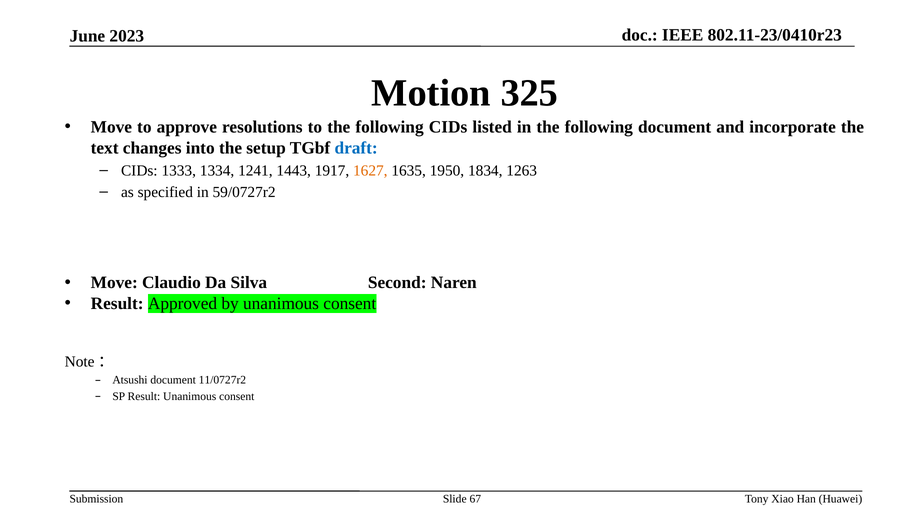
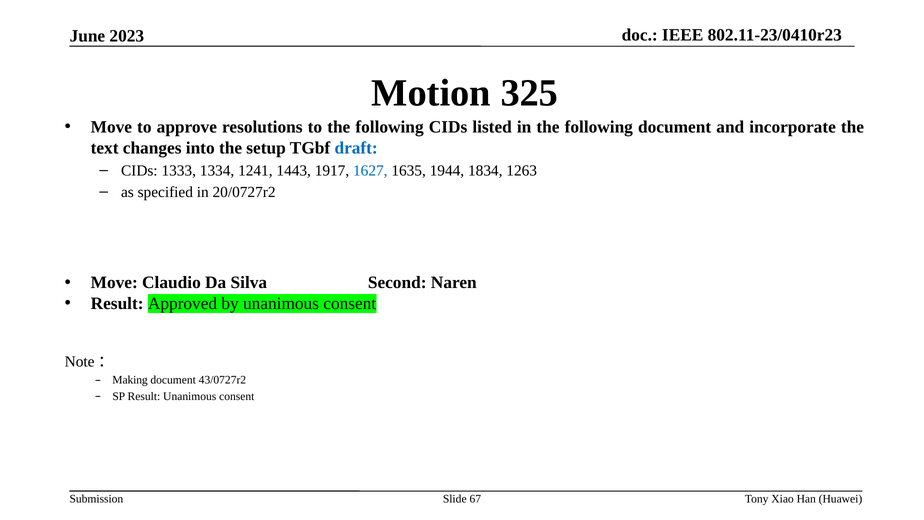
1627 colour: orange -> blue (370, 170)
1950: 1950 -> 1944 (447, 170)
59/0727r2: 59/0727r2 -> 20/0727r2 (244, 192)
Atsushi: Atsushi -> Making (130, 380)
11/0727r2: 11/0727r2 -> 43/0727r2 (222, 380)
